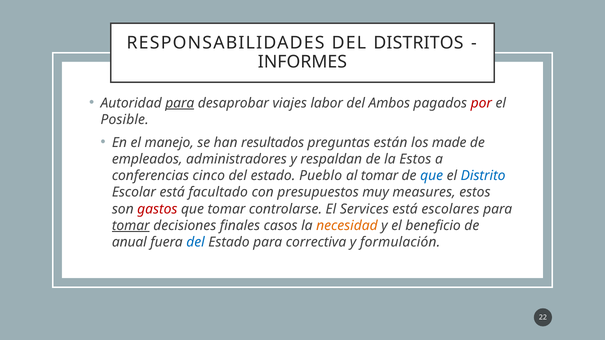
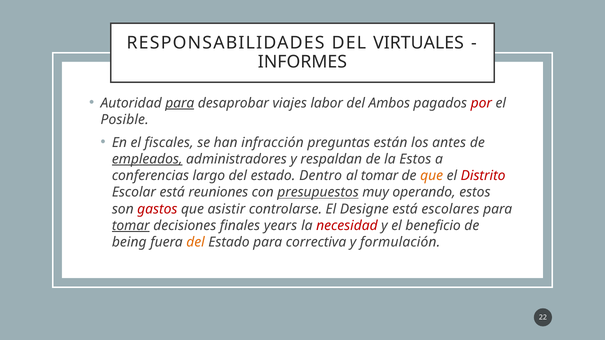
DISTRITOS: DISTRITOS -> VIRTUALES (419, 43)
manejo: manejo -> fiscales (169, 143)
resultados: resultados -> infracción (272, 143)
made: made -> antes (449, 143)
empleados underline: none -> present (147, 159)
cinco: cinco -> largo (209, 176)
Pueblo: Pueblo -> Dentro (321, 176)
que colour: blue -> orange (432, 176)
Distrito colour: blue -> red (483, 176)
facultado: facultado -> reuniones (218, 193)
presupuestos underline: none -> present (318, 193)
measures: measures -> operando (424, 193)
que tomar: tomar -> asistir (226, 209)
Services: Services -> Designe (364, 209)
casos: casos -> years (281, 226)
necesidad colour: orange -> red (347, 226)
anual: anual -> being (129, 242)
del colour: blue -> orange (196, 242)
